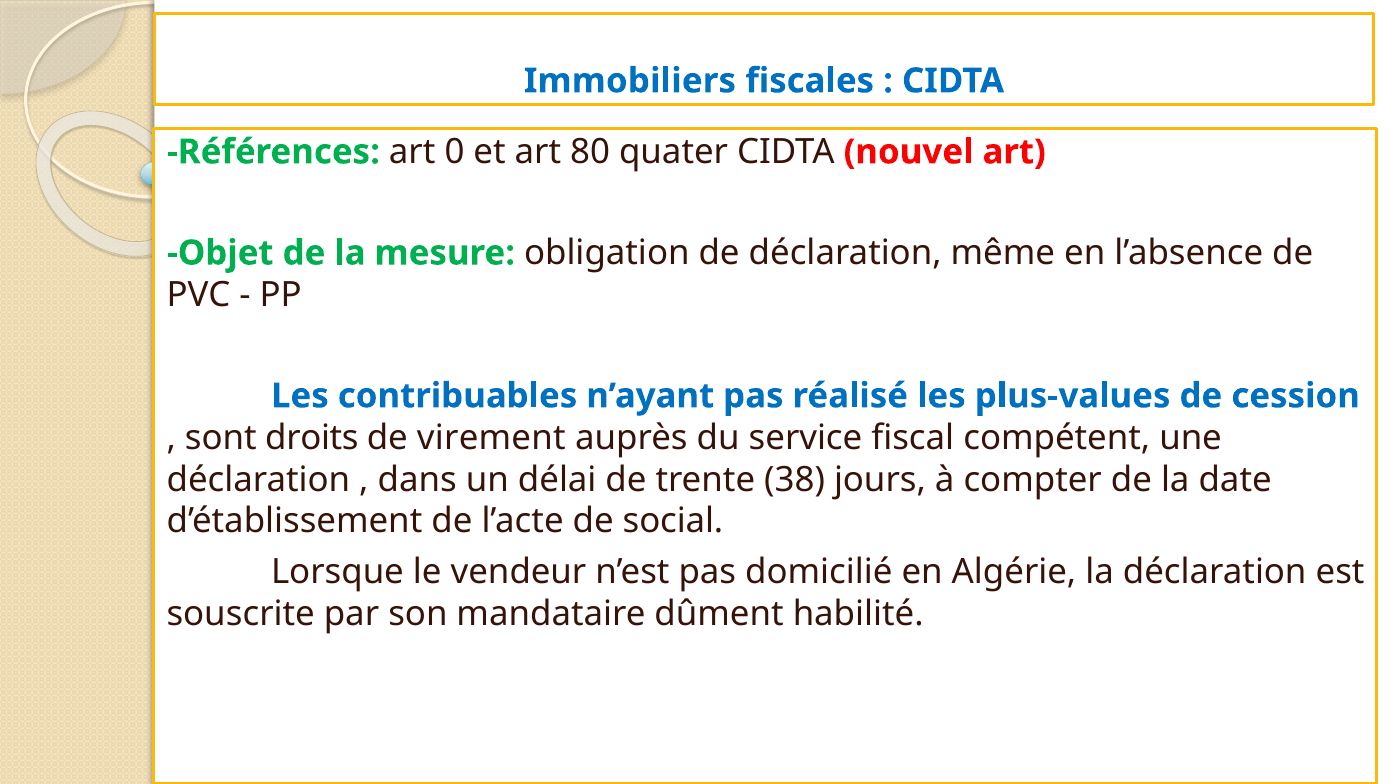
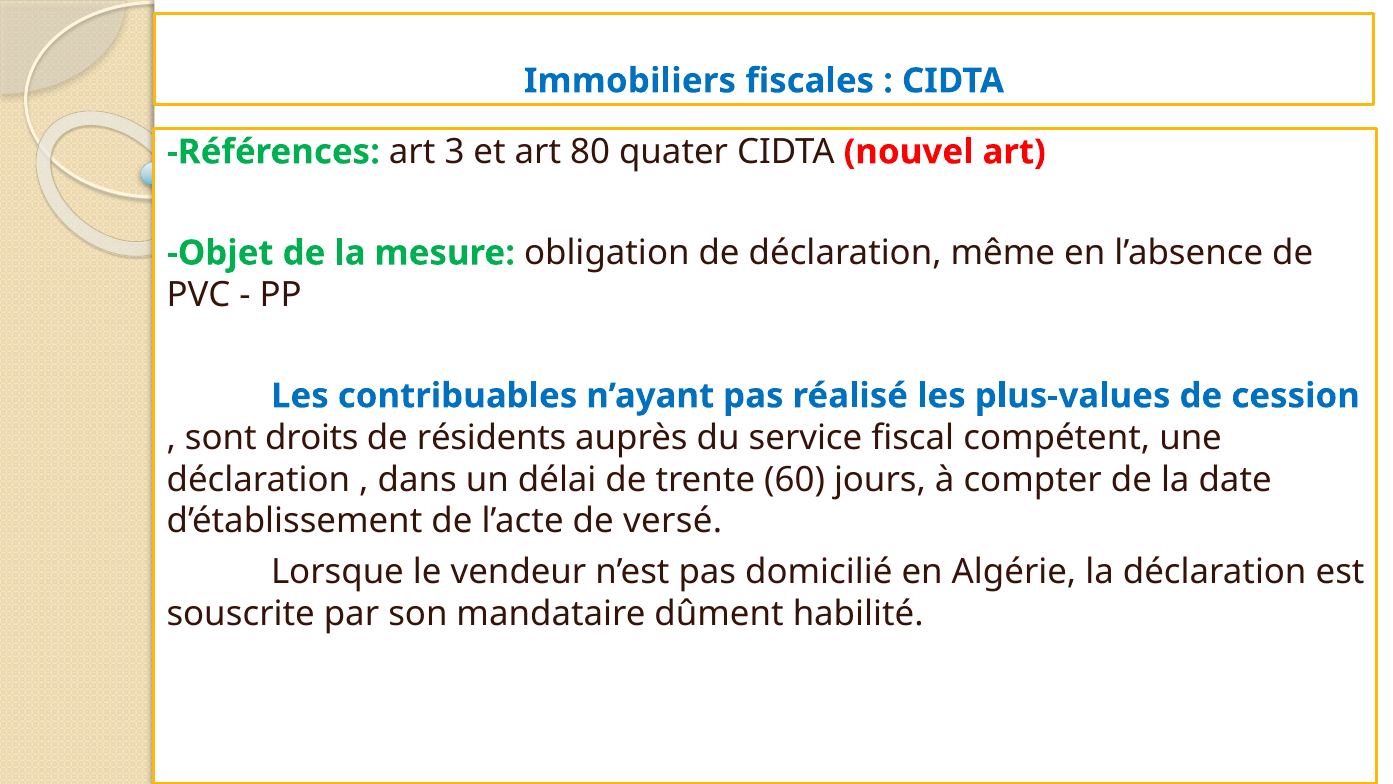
0: 0 -> 3 (454, 152)
virement: virement -> résidents (492, 437)
38: 38 -> 60 (795, 479)
social: social -> versé (673, 521)
